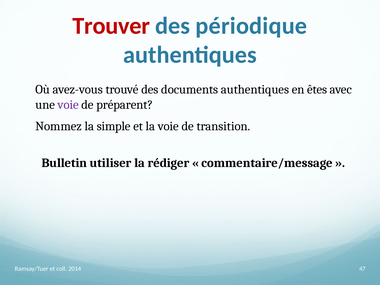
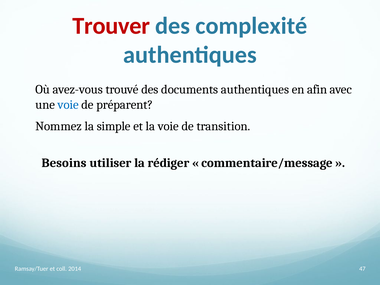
périodique: périodique -> complexité (251, 26)
êtes: êtes -> afin (317, 90)
voie colour: purple -> blue (68, 105)
Bulletin: Bulletin -> Besoins (64, 163)
